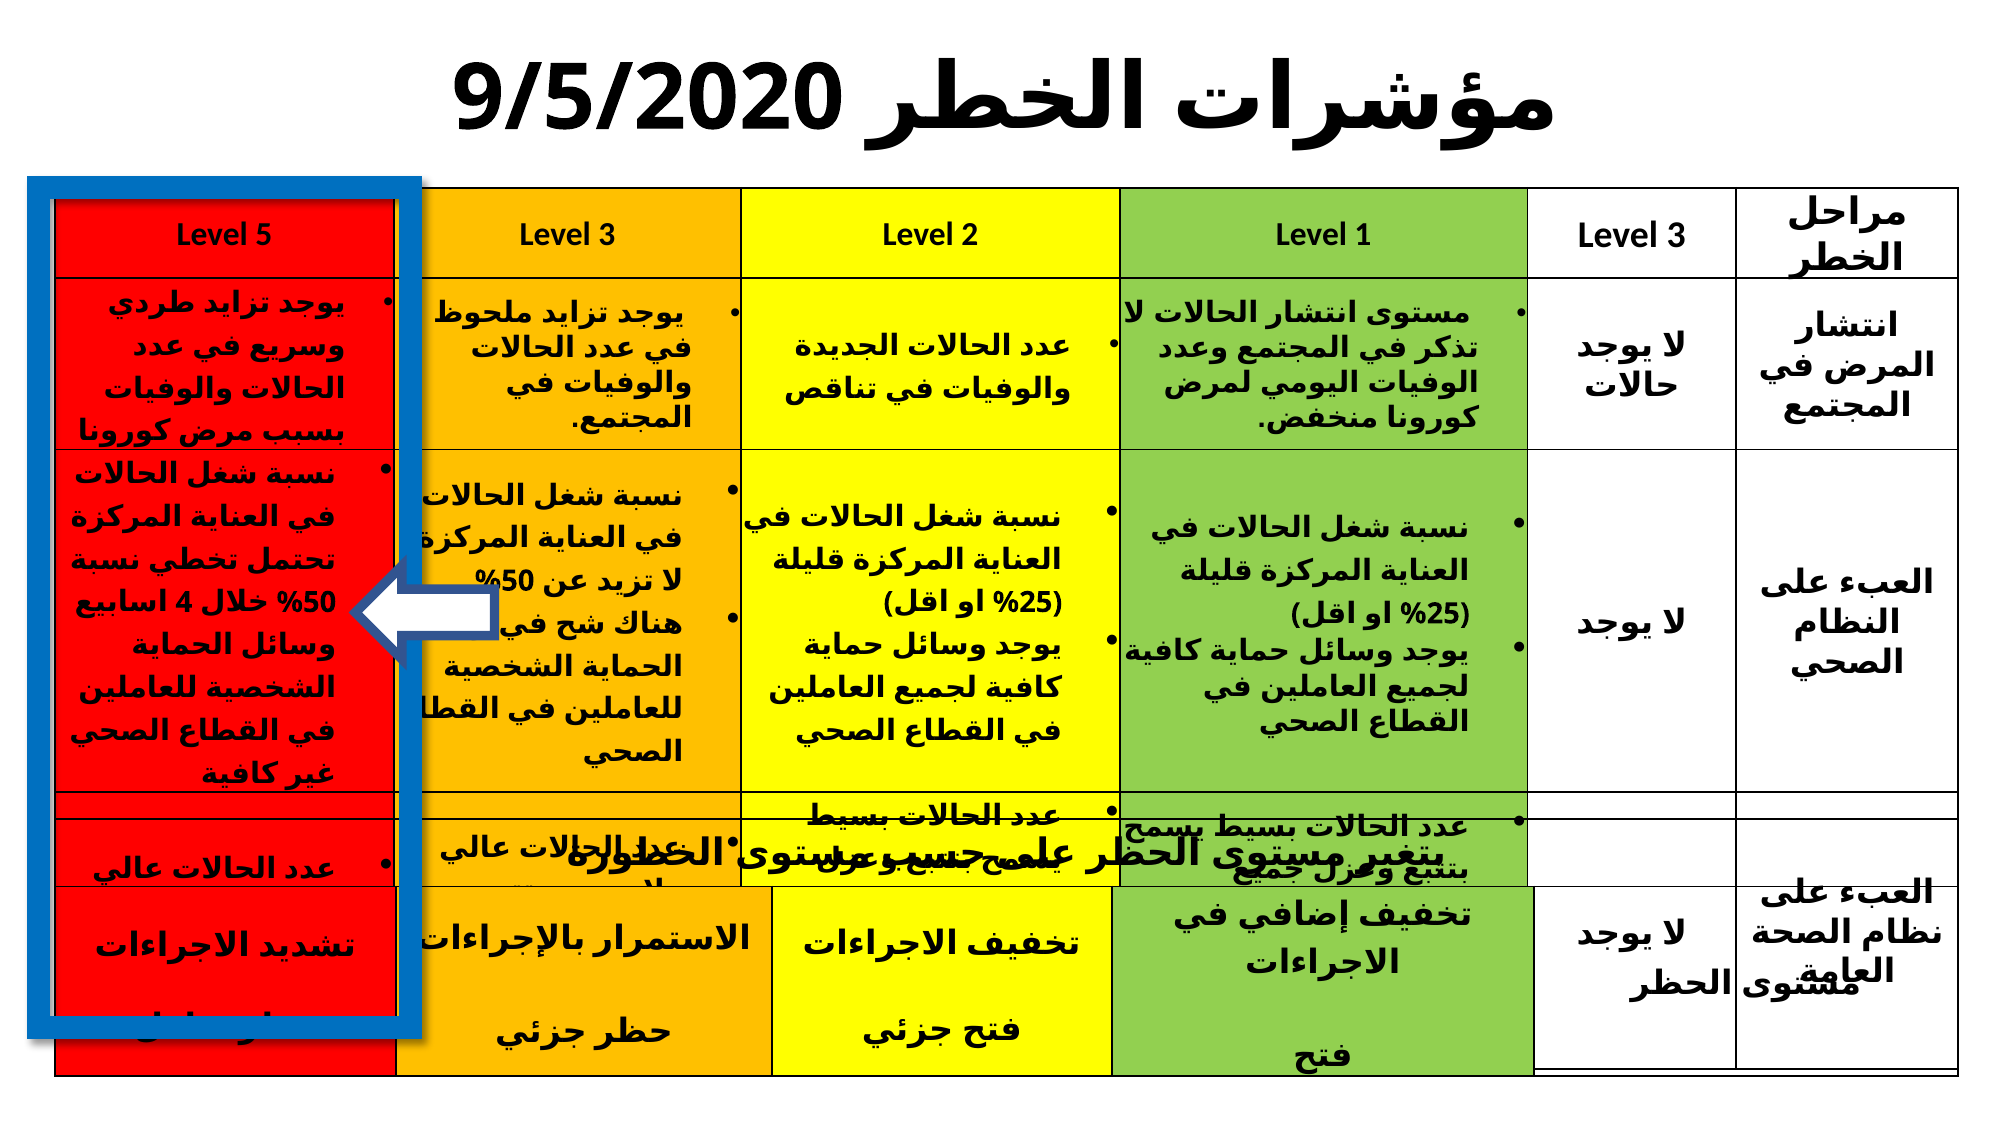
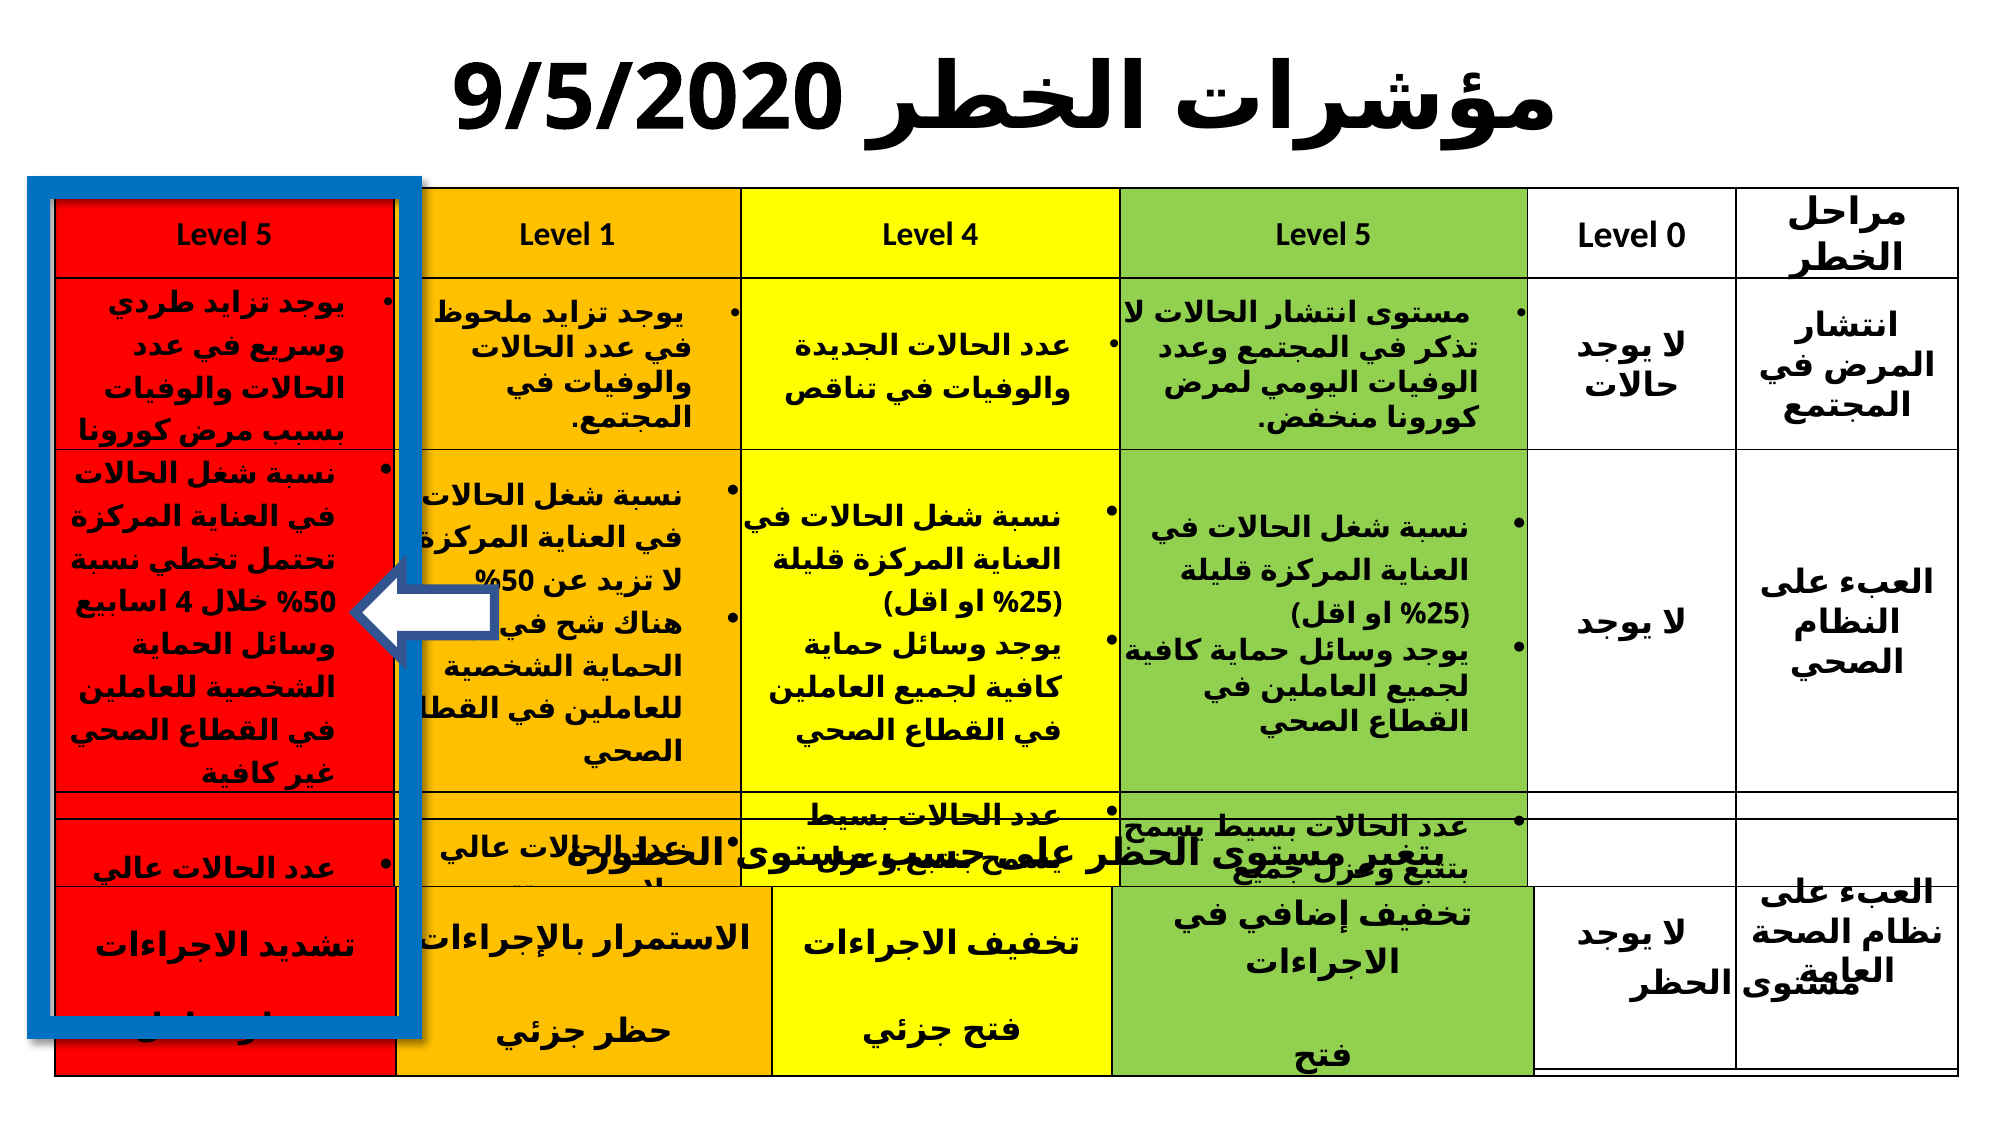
3: 3 -> 1 (607, 235)
Level 2: 2 -> 4 (970, 235)
1: 1 -> 5 (1363, 235)
3: 3 -> 0 (1676, 235)
